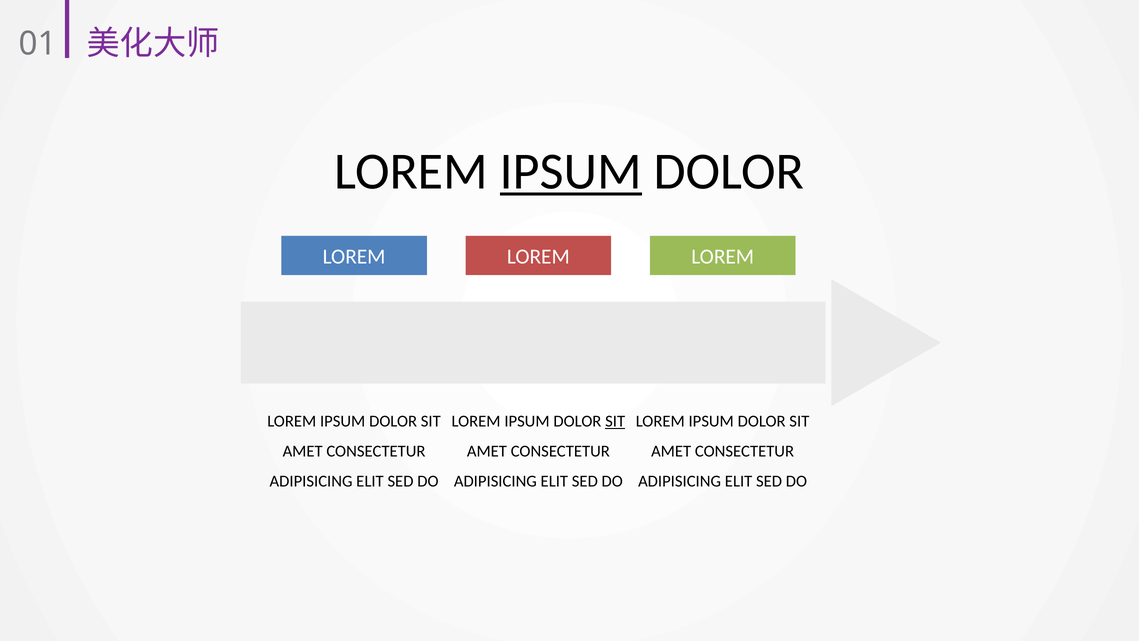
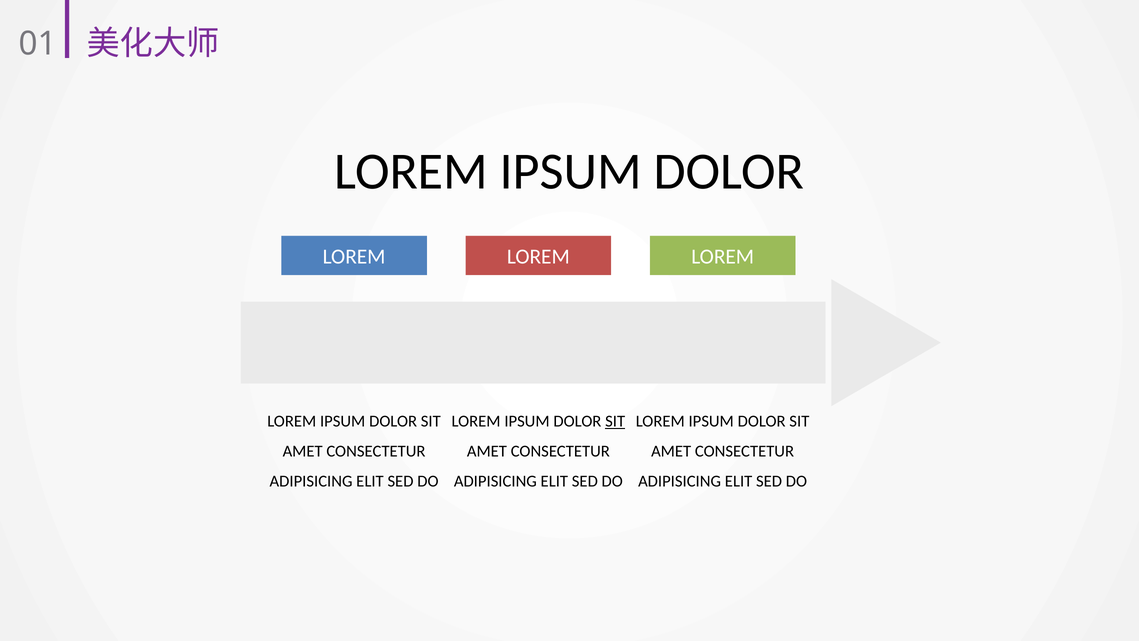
IPSUM underline: present -> none (571, 172)
